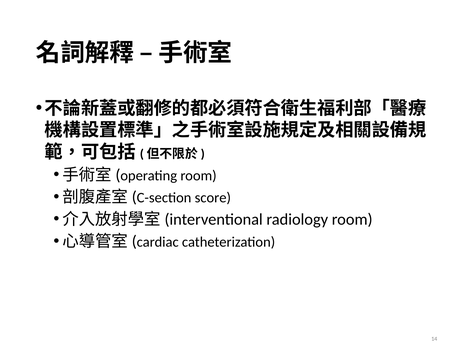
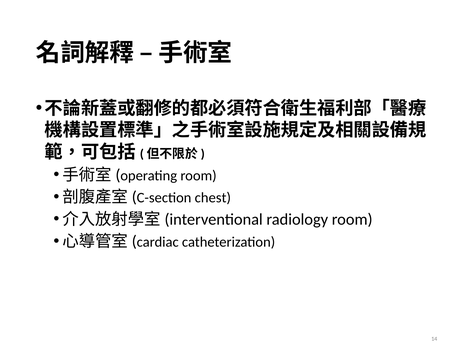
score: score -> chest (213, 198)
